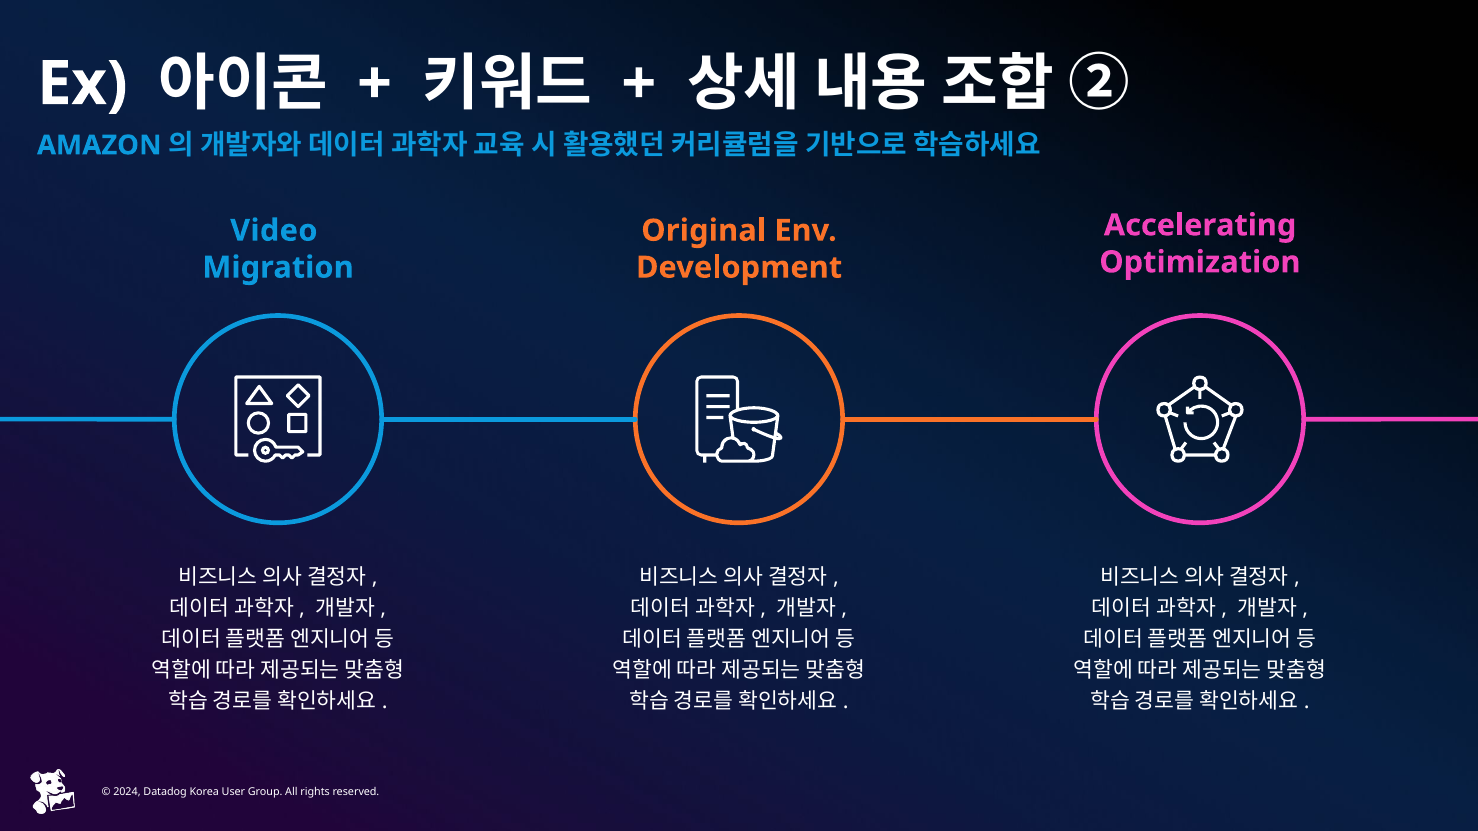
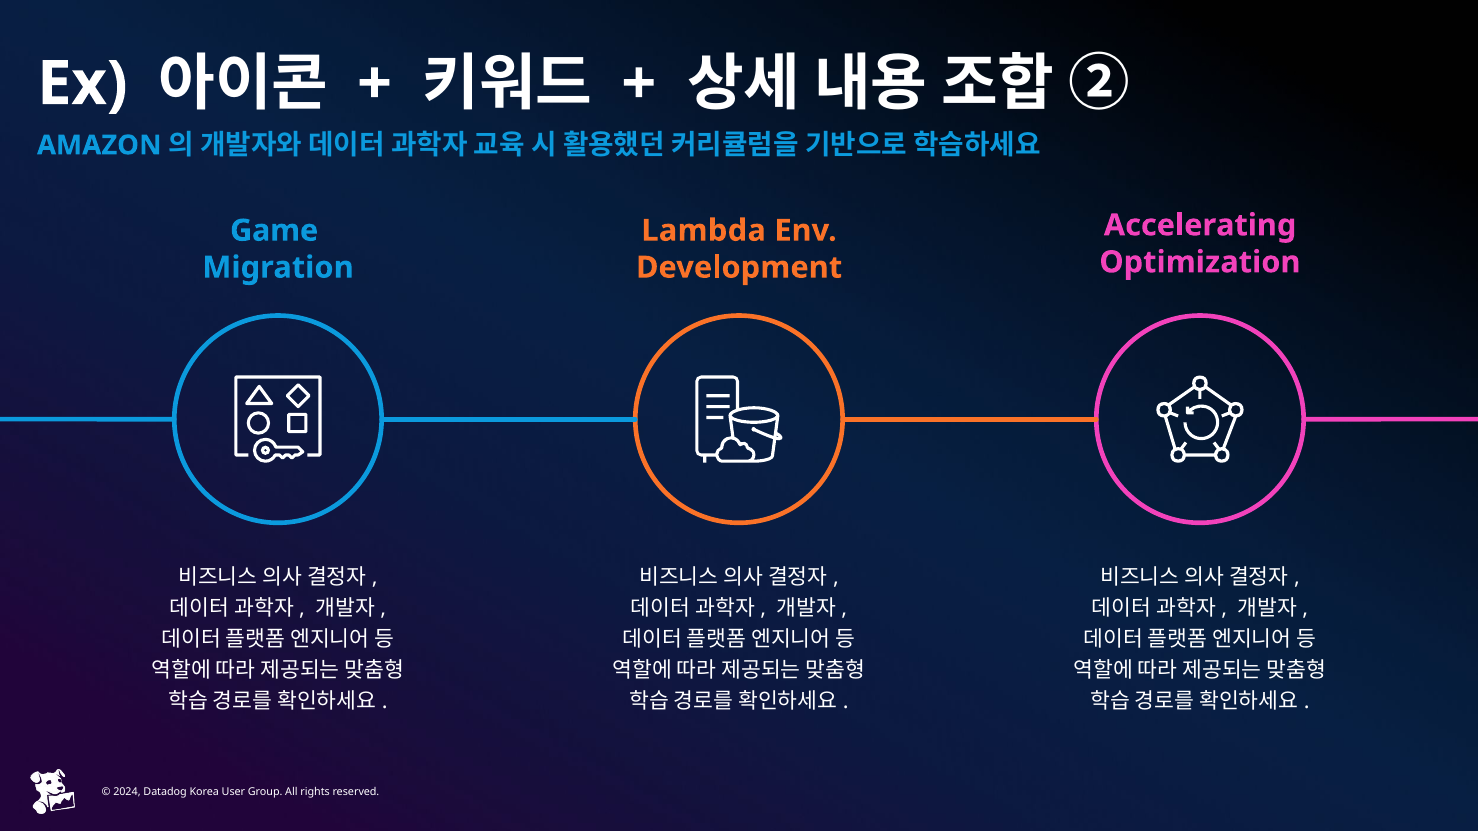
Video: Video -> Game (274, 231)
Original: Original -> Lambda (704, 231)
